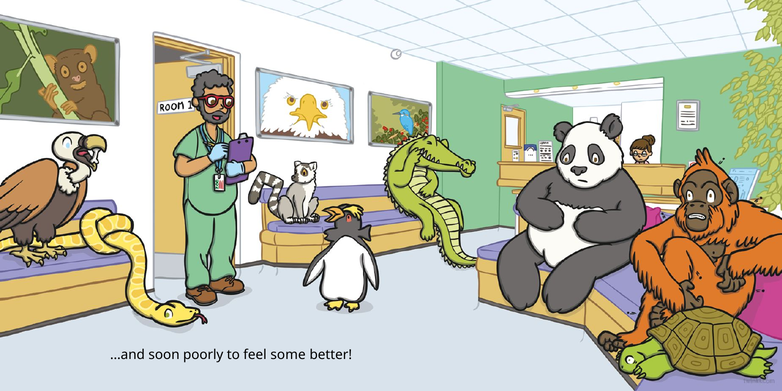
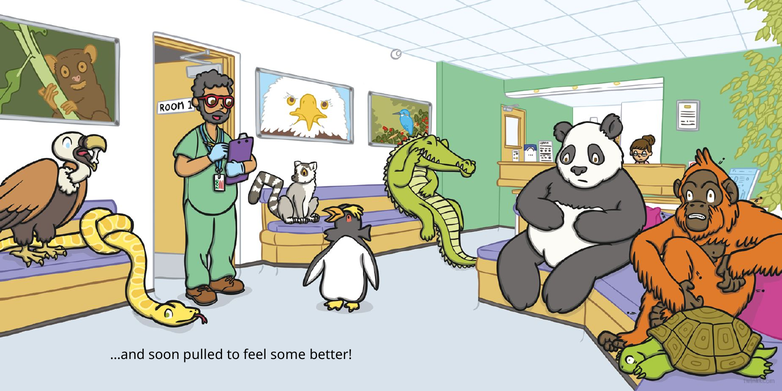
poorly: poorly -> pulled (203, 355)
